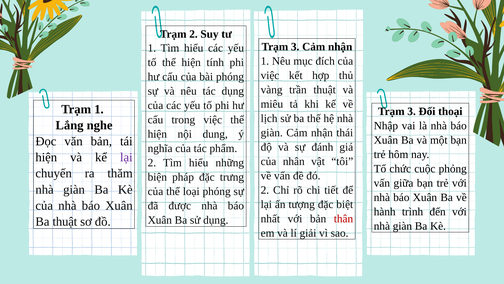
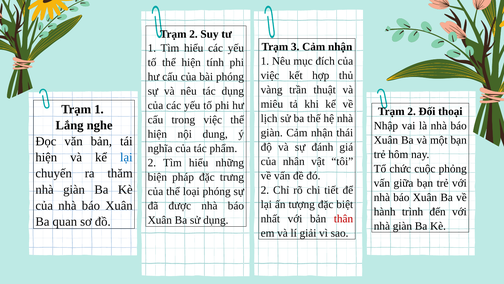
3: 3 -> 2 (412, 111)
lại colour: purple -> blue (126, 157)
Ba thuật: thuật -> quan (65, 221)
